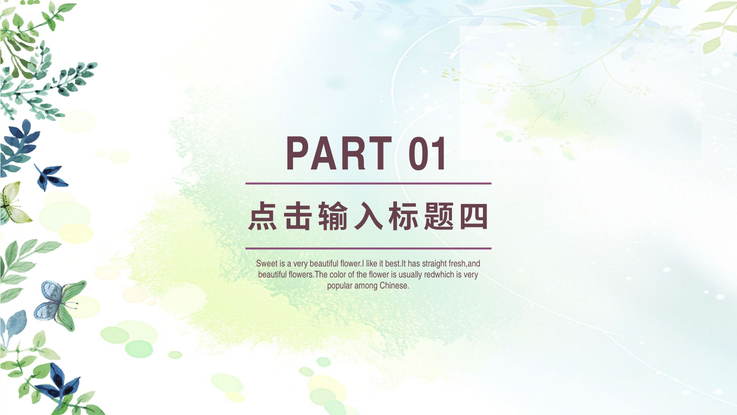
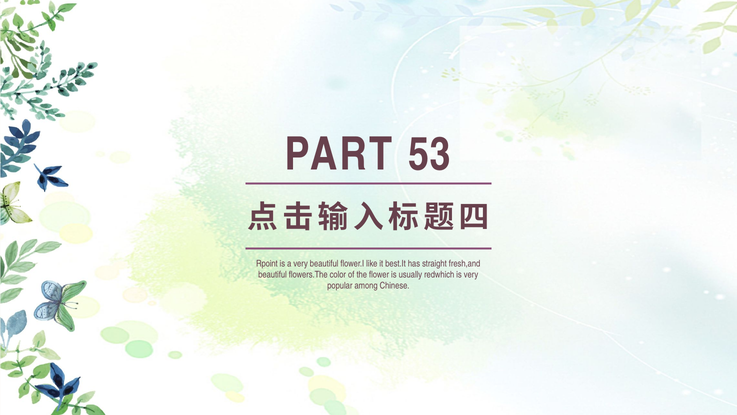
01: 01 -> 53 (429, 154)
Sweet: Sweet -> Rpoint (267, 263)
